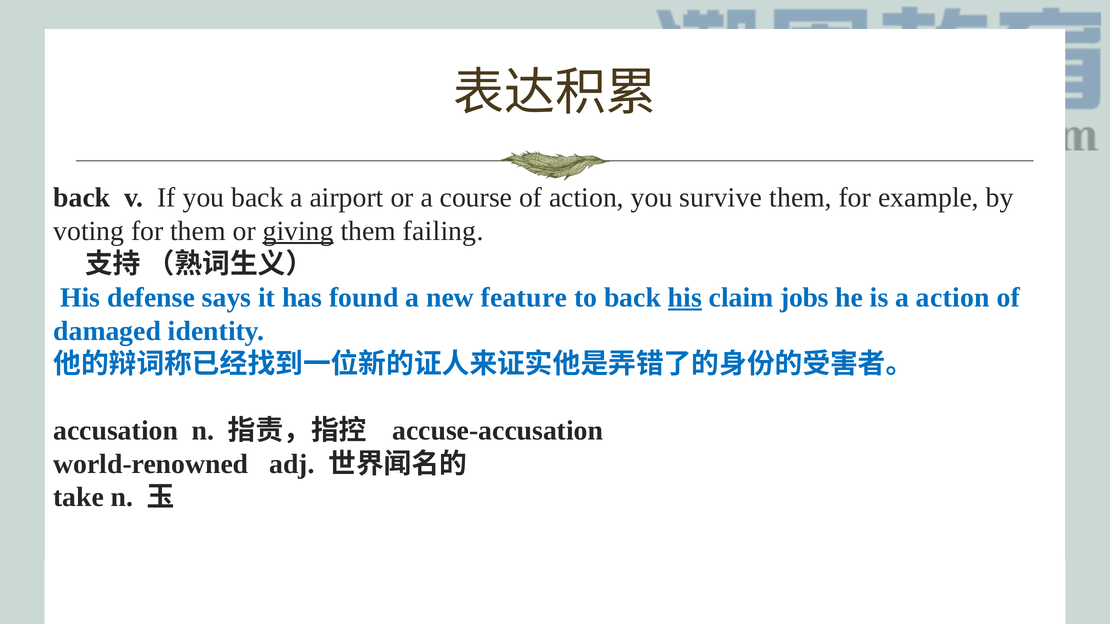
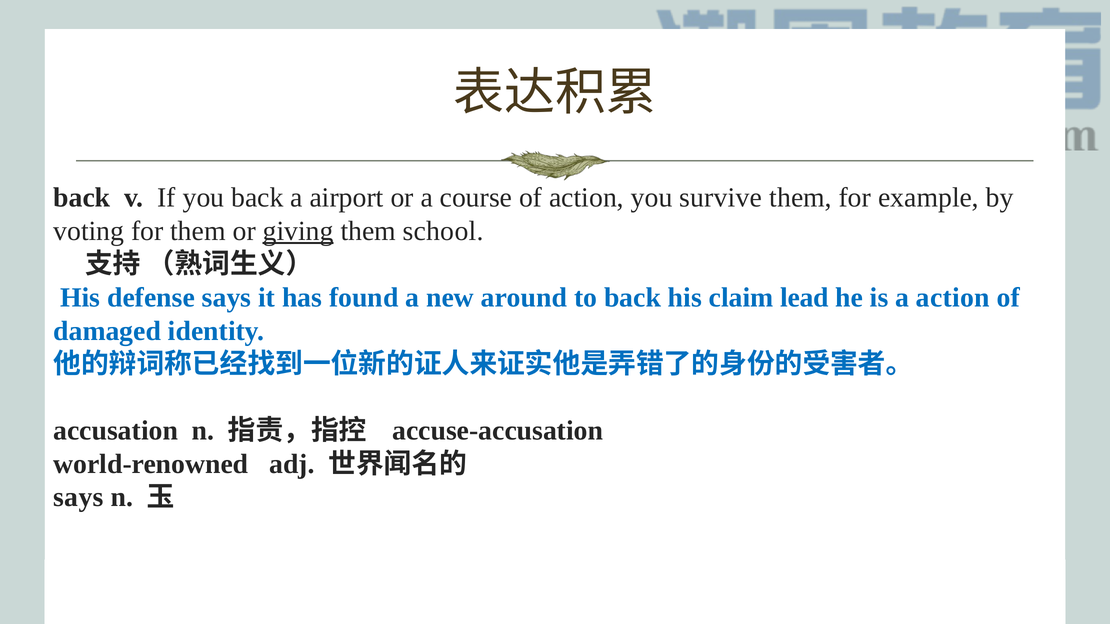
failing: failing -> school (443, 231)
feature: feature -> around (524, 298)
his underline: present -> none (685, 298)
jobs: jobs -> lead (805, 298)
take: take -> says (78, 498)
